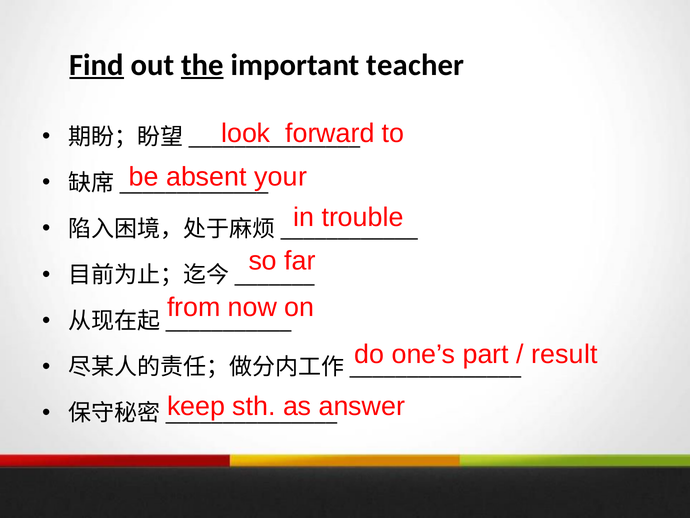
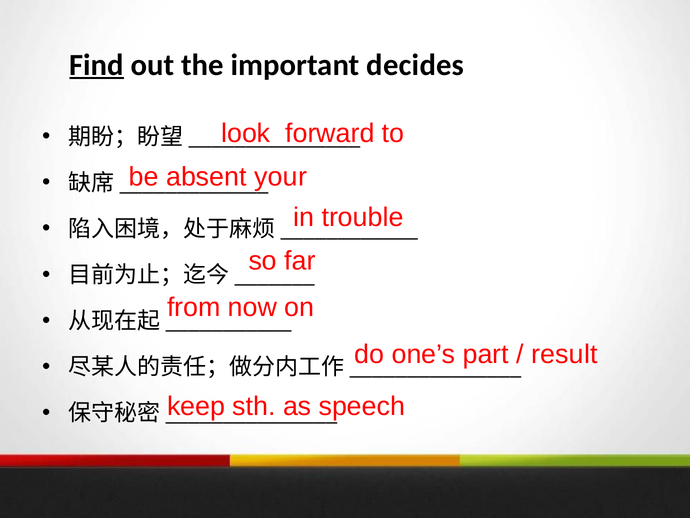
the underline: present -> none (202, 65)
teacher: teacher -> decides (415, 65)
answer: answer -> speech (362, 406)
